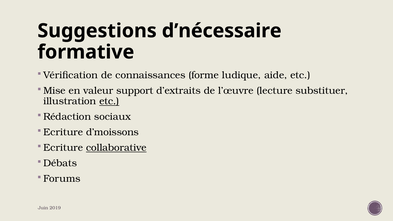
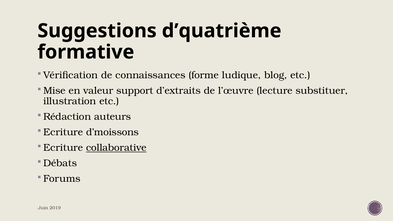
d’nécessaire: d’nécessaire -> d’quatrième (222, 31)
aide: aide -> blog (276, 75)
etc underline: present -> none (109, 101)
sociaux: sociaux -> auteurs (113, 117)
